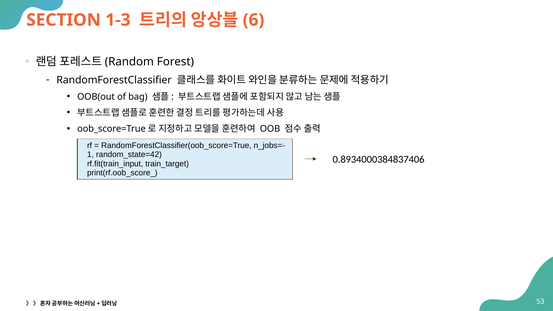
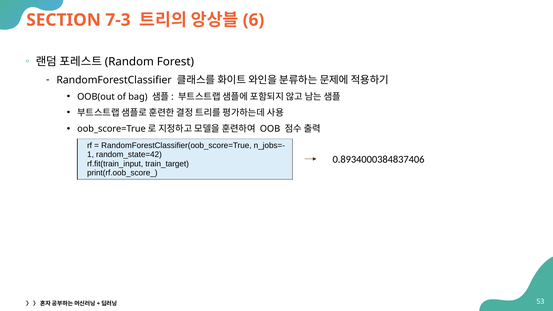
1-3: 1-3 -> 7-3 (118, 20)
